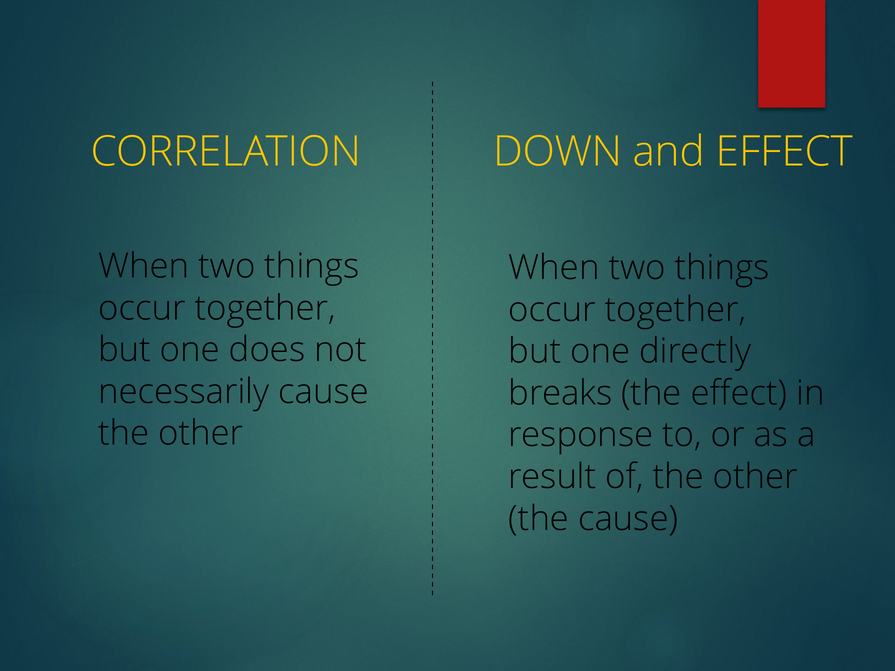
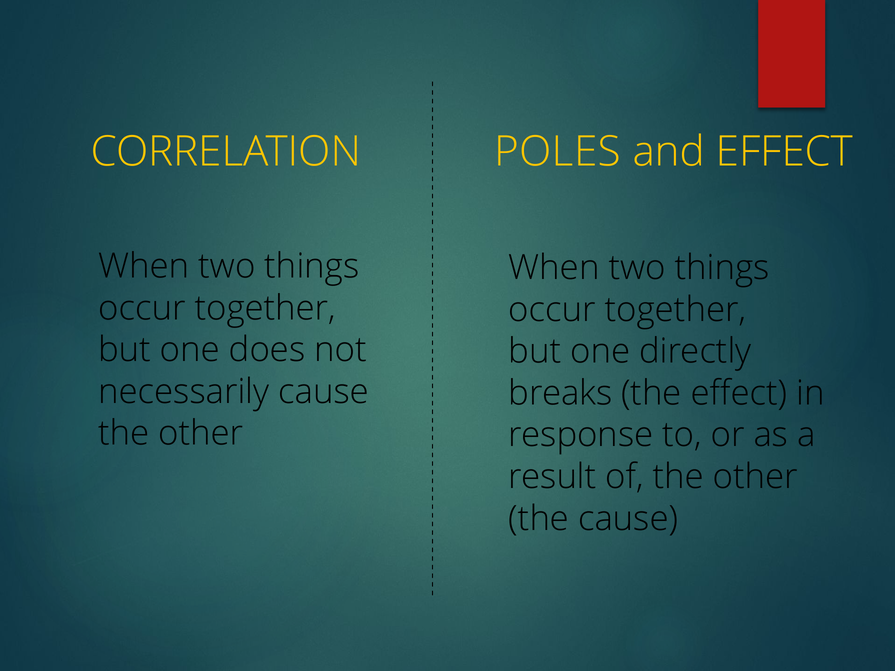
DOWN: DOWN -> POLES (557, 152)
